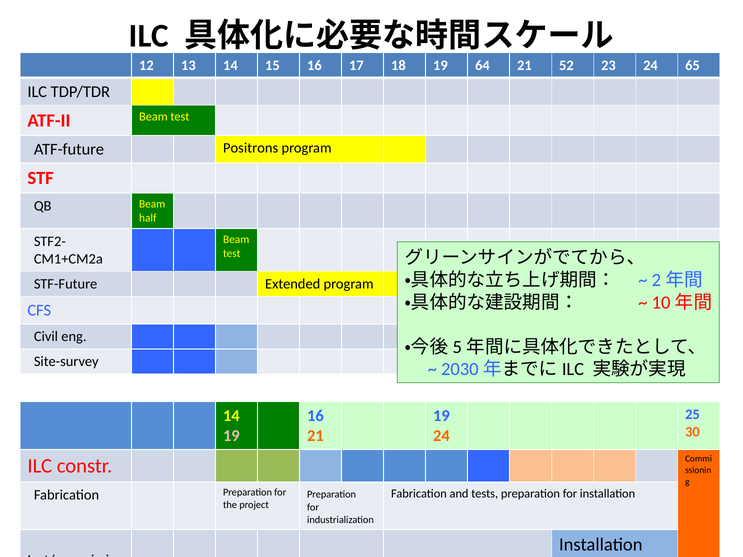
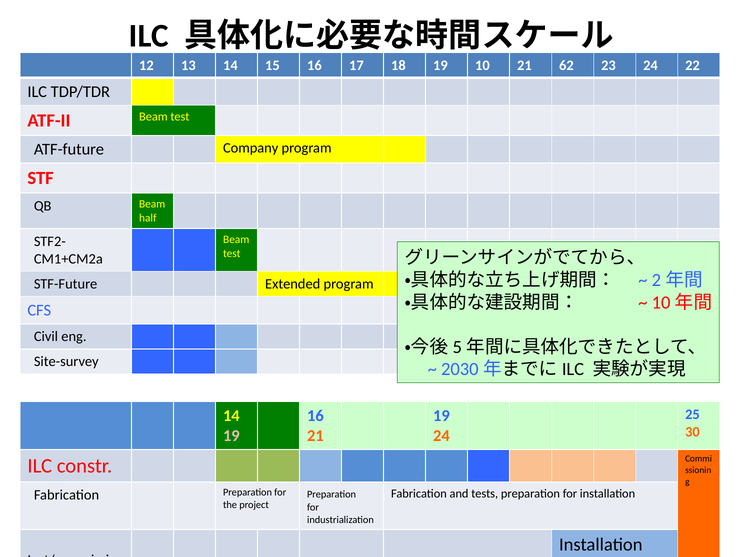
64: 64 -> 10 (482, 65)
52: 52 -> 62 (566, 65)
65: 65 -> 22 (692, 65)
Positrons: Positrons -> Company (251, 148)
